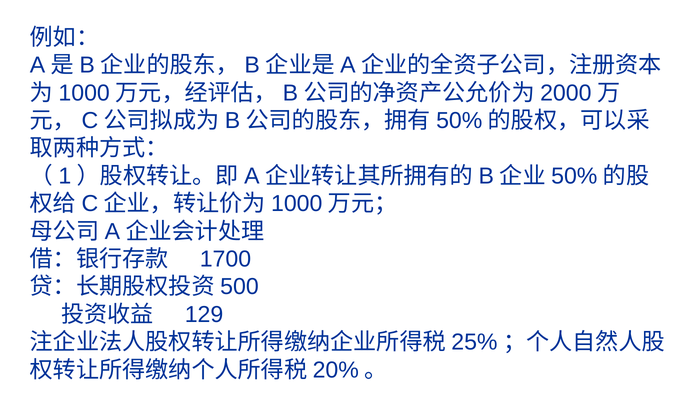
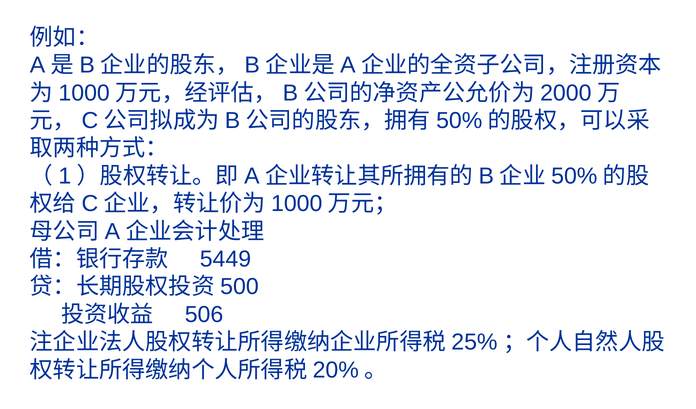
1700: 1700 -> 5449 (225, 259)
129: 129 -> 506 (204, 315)
